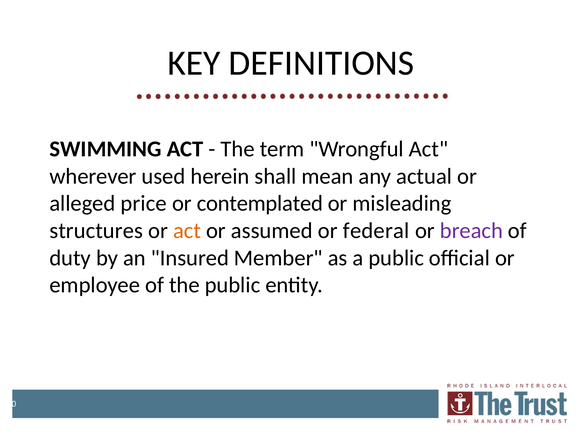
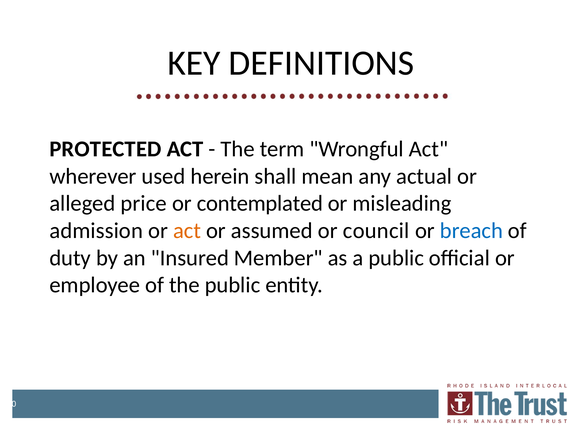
SWIMMING: SWIMMING -> PROTECTED (105, 149)
structures: structures -> admission (96, 230)
federal: federal -> council (376, 230)
breach colour: purple -> blue (471, 230)
